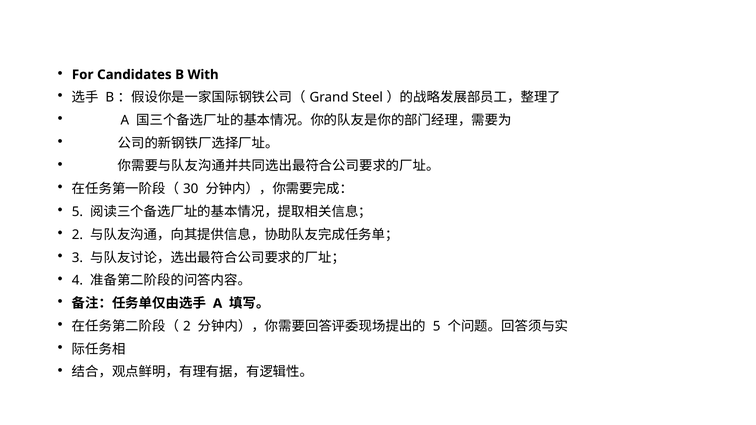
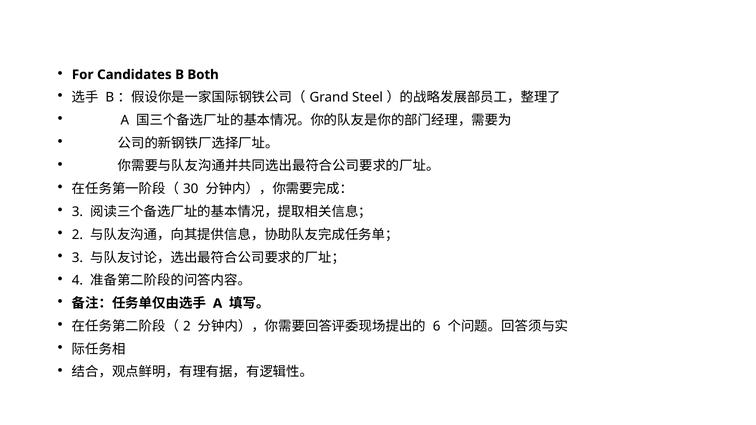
With: With -> Both (203, 75)
5: 5 -> 3 (77, 212)
5: 5 -> 6 (437, 327)
